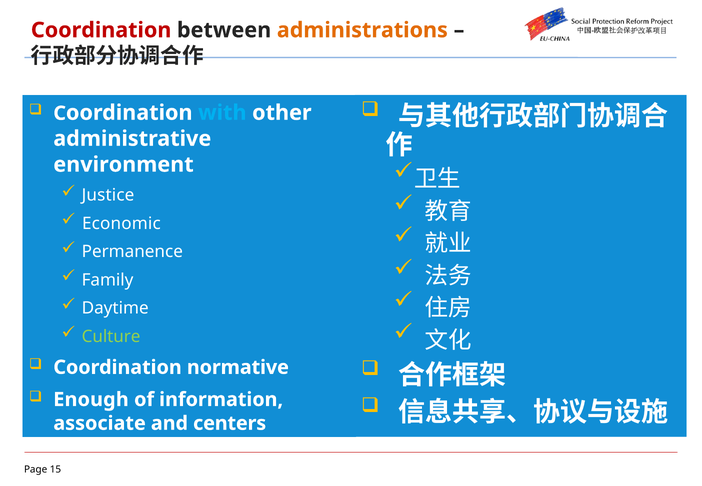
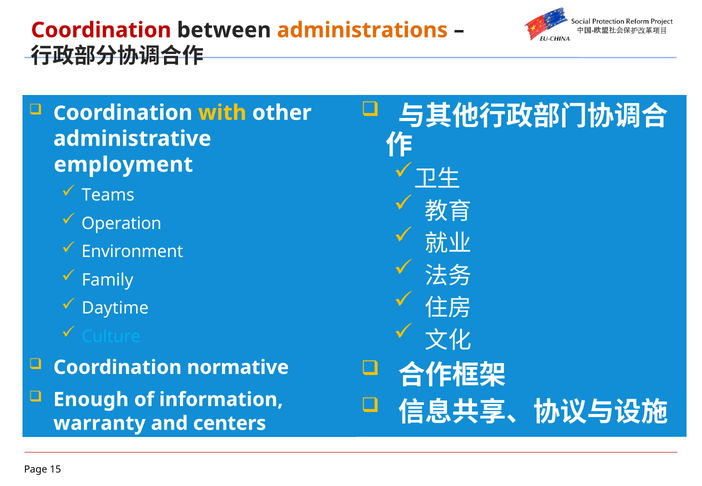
with colour: light blue -> yellow (222, 113)
environment: environment -> employment (123, 165)
Justice: Justice -> Teams (108, 195)
Economic: Economic -> Operation (122, 223)
Permanence: Permanence -> Environment (132, 252)
Culture colour: light green -> light blue (111, 337)
associate: associate -> warranty (99, 423)
